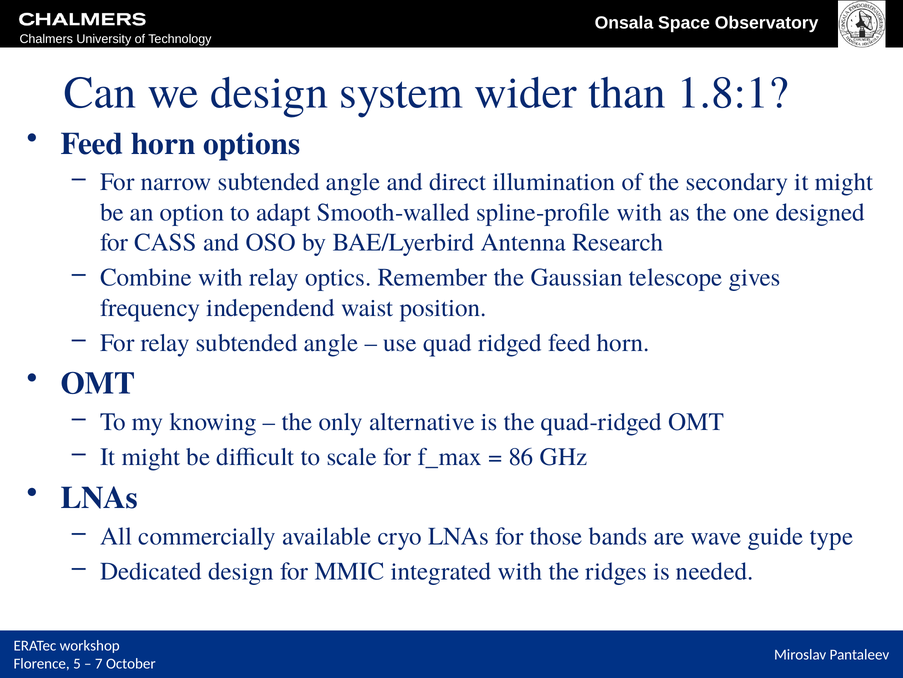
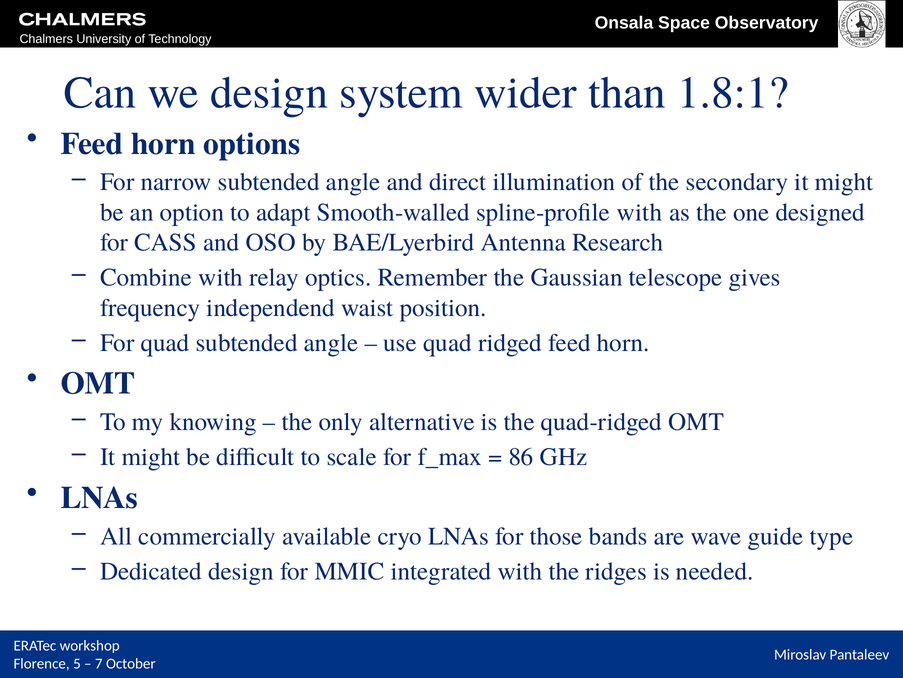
For relay: relay -> quad (165, 343)
